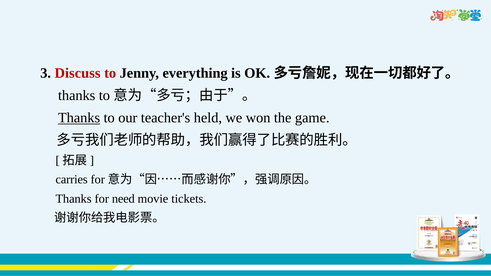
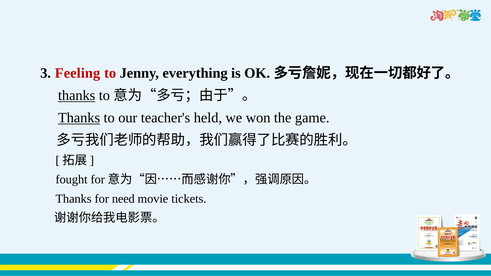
Discuss: Discuss -> Feeling (78, 73)
thanks underline: none -> present (77, 96)
carries: carries -> fought (72, 180)
